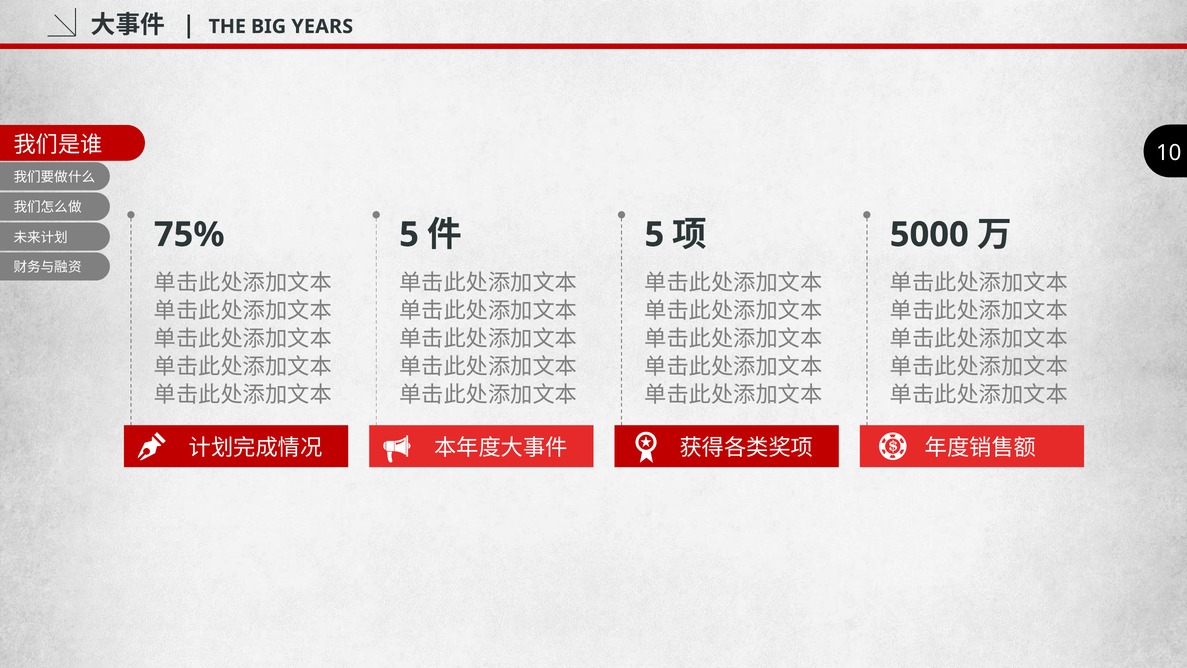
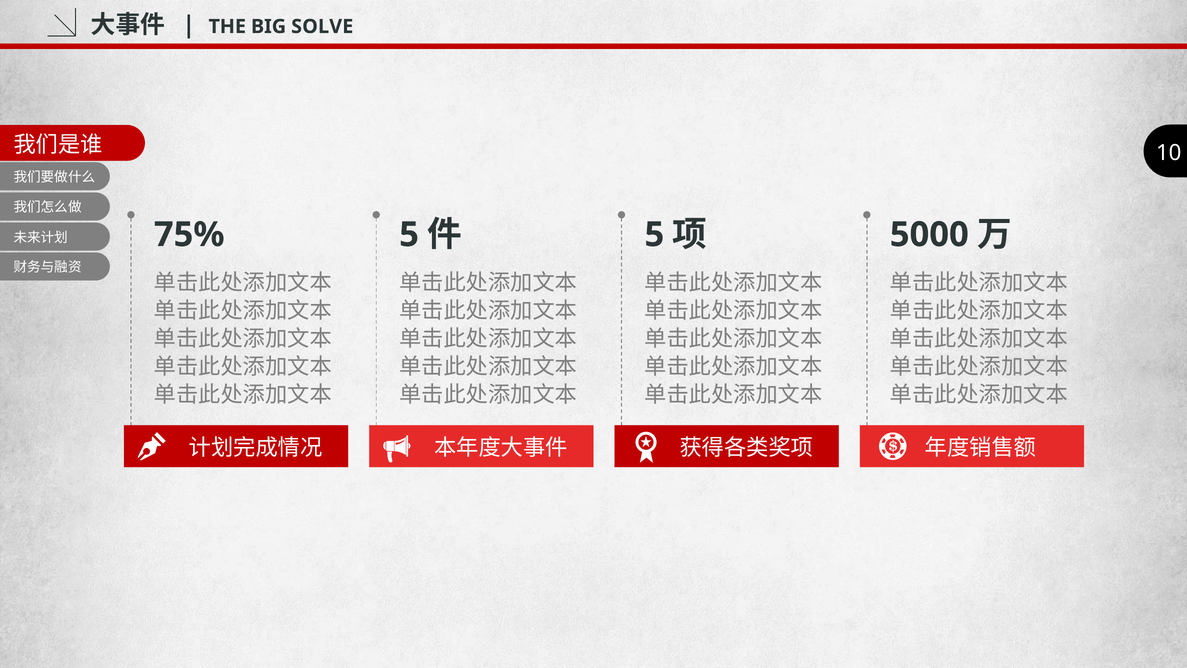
YEARS: YEARS -> SOLVE (322, 27)
